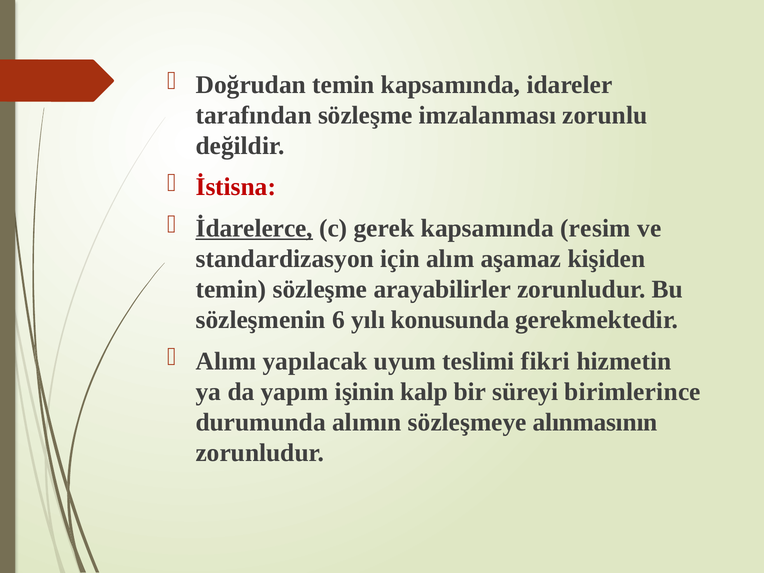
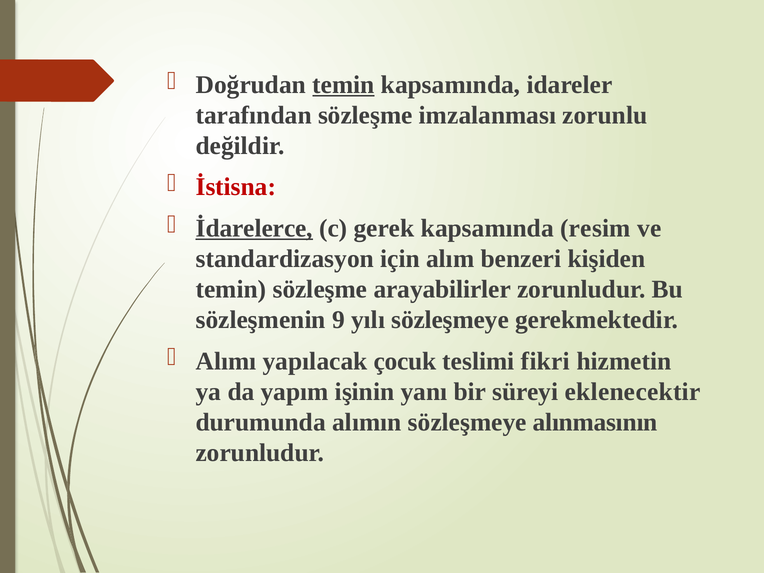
temin underline: none -> present (343, 85)
aşamaz: aşamaz -> benzeri (521, 259)
6: 6 -> 9 (338, 320)
yılı konusunda: konusunda -> sözleşmeye (450, 320)
uyum: uyum -> çocuk (405, 361)
kalp: kalp -> yanı (424, 392)
birimlerince: birimlerince -> eklenecektir (633, 392)
